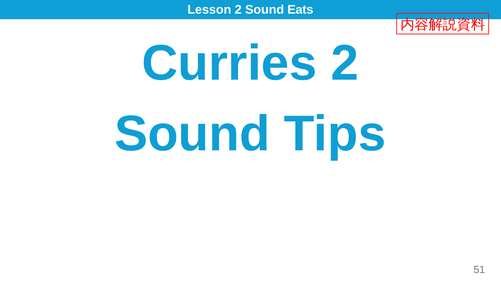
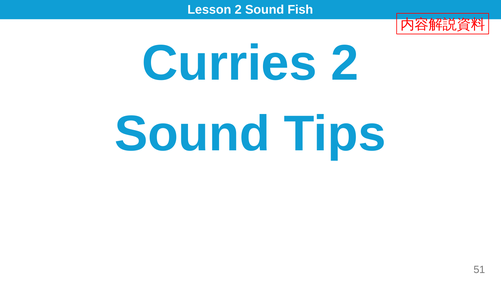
Eats: Eats -> Fish (300, 10)
